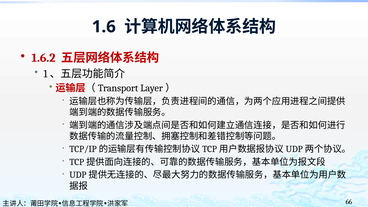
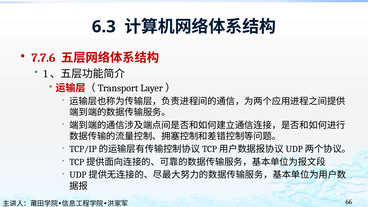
1.6: 1.6 -> 6.3 (104, 27)
1.6.2: 1.6.2 -> 7.7.6 (43, 58)
